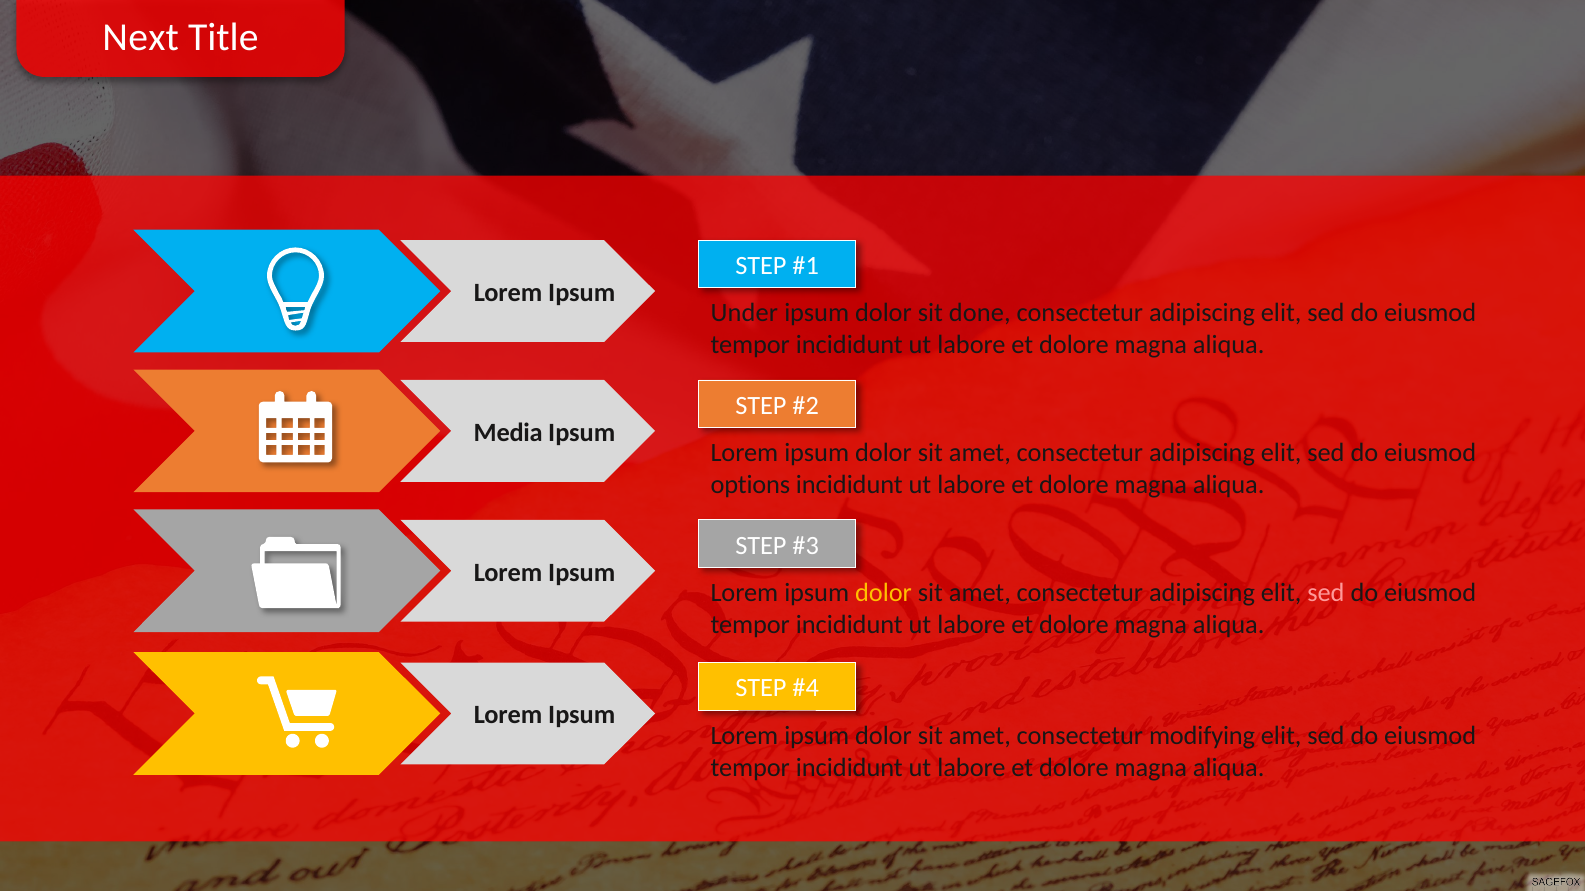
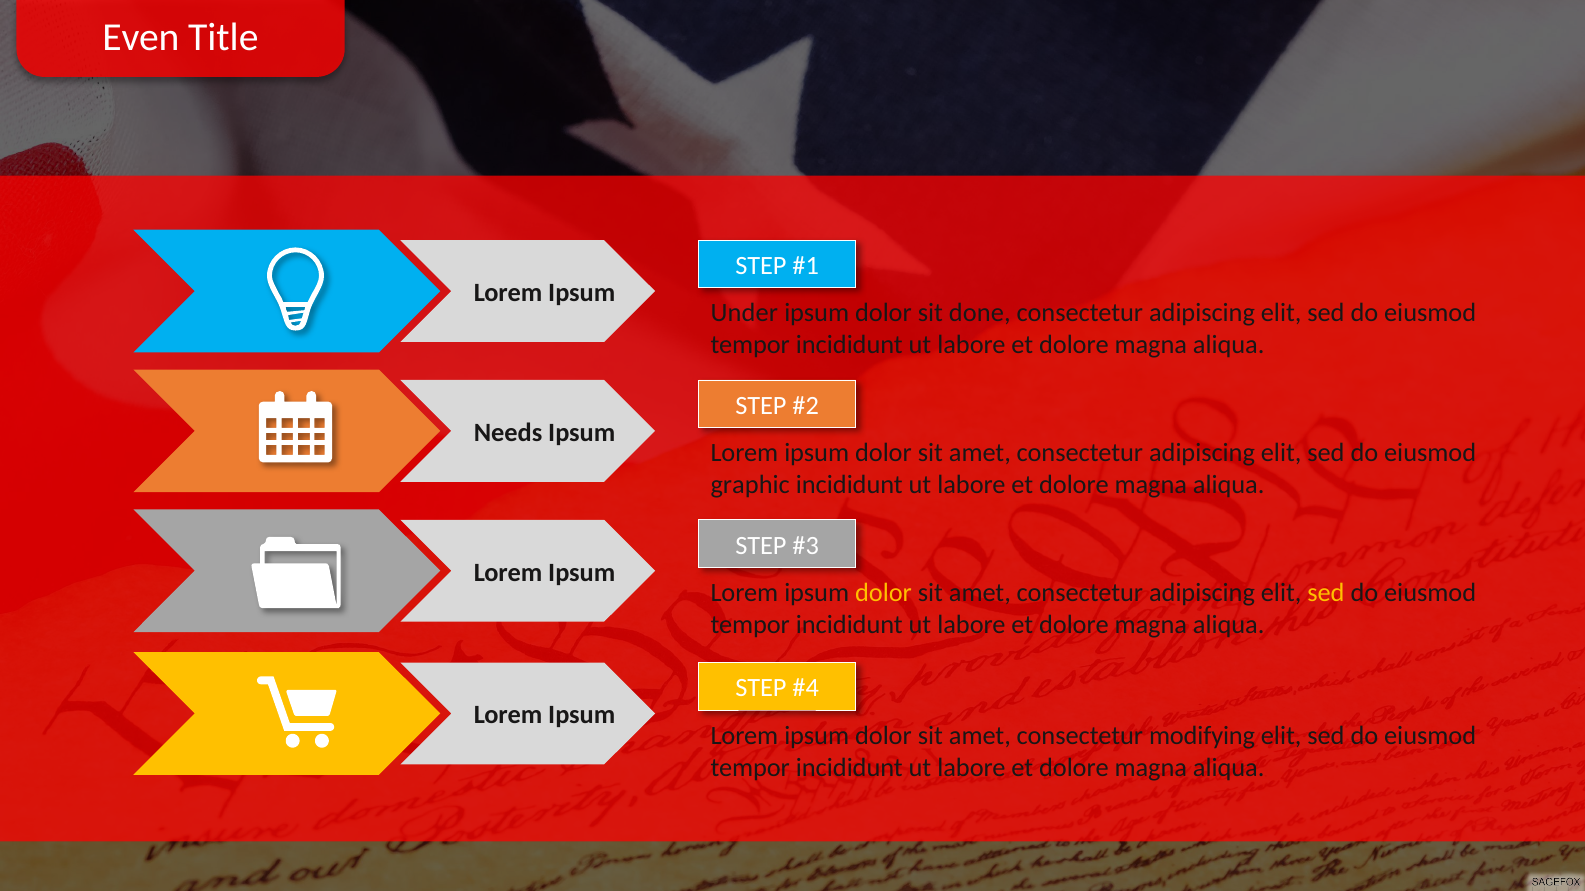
Next: Next -> Even (141, 37)
Media: Media -> Needs (508, 433)
options: options -> graphic (750, 485)
sed colour: pink -> yellow (1326, 593)
